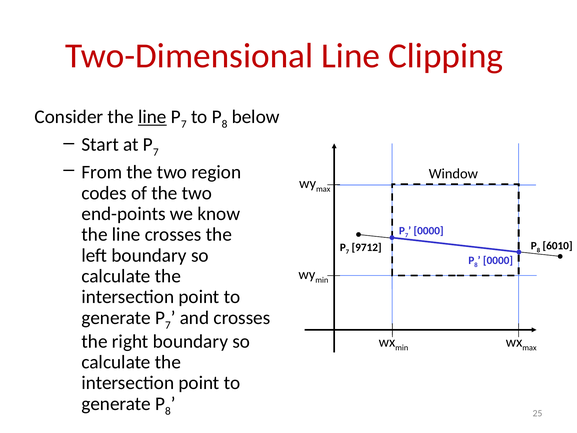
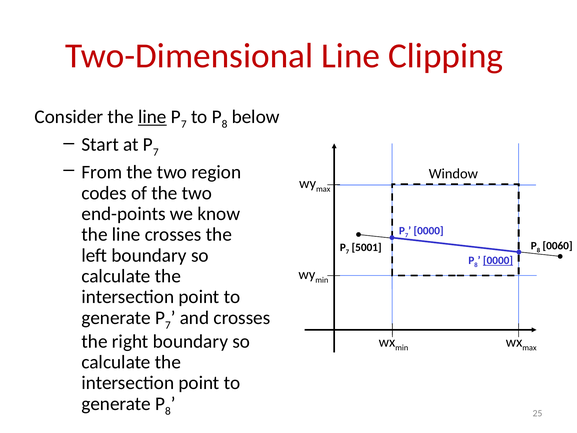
9712: 9712 -> 5001 (367, 247)
6010: 6010 -> 0060 (558, 246)
0000 underline: none -> present (498, 260)
